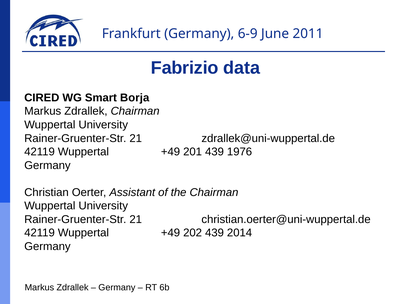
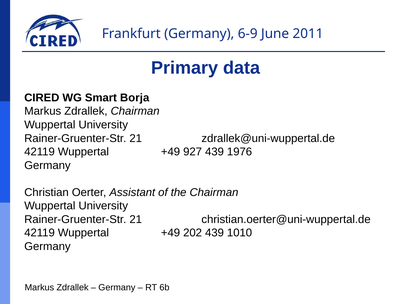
Fabrizio: Fabrizio -> Primary (185, 68)
201: 201 -> 927 (193, 152)
2014: 2014 -> 1010 (240, 233)
